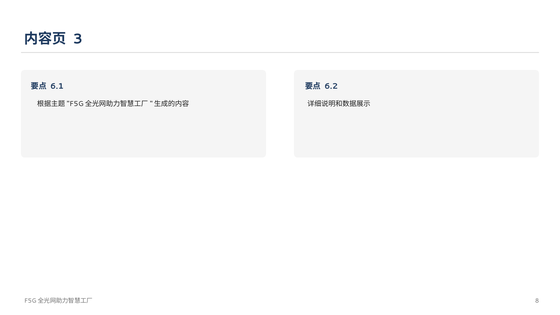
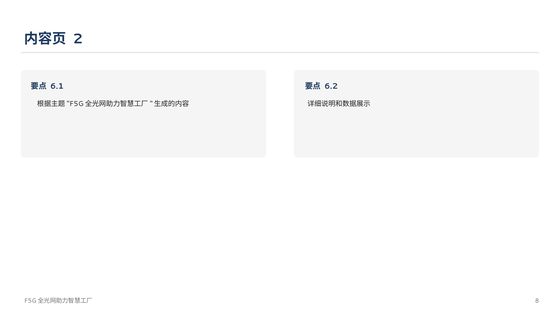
3: 3 -> 2 (78, 39)
